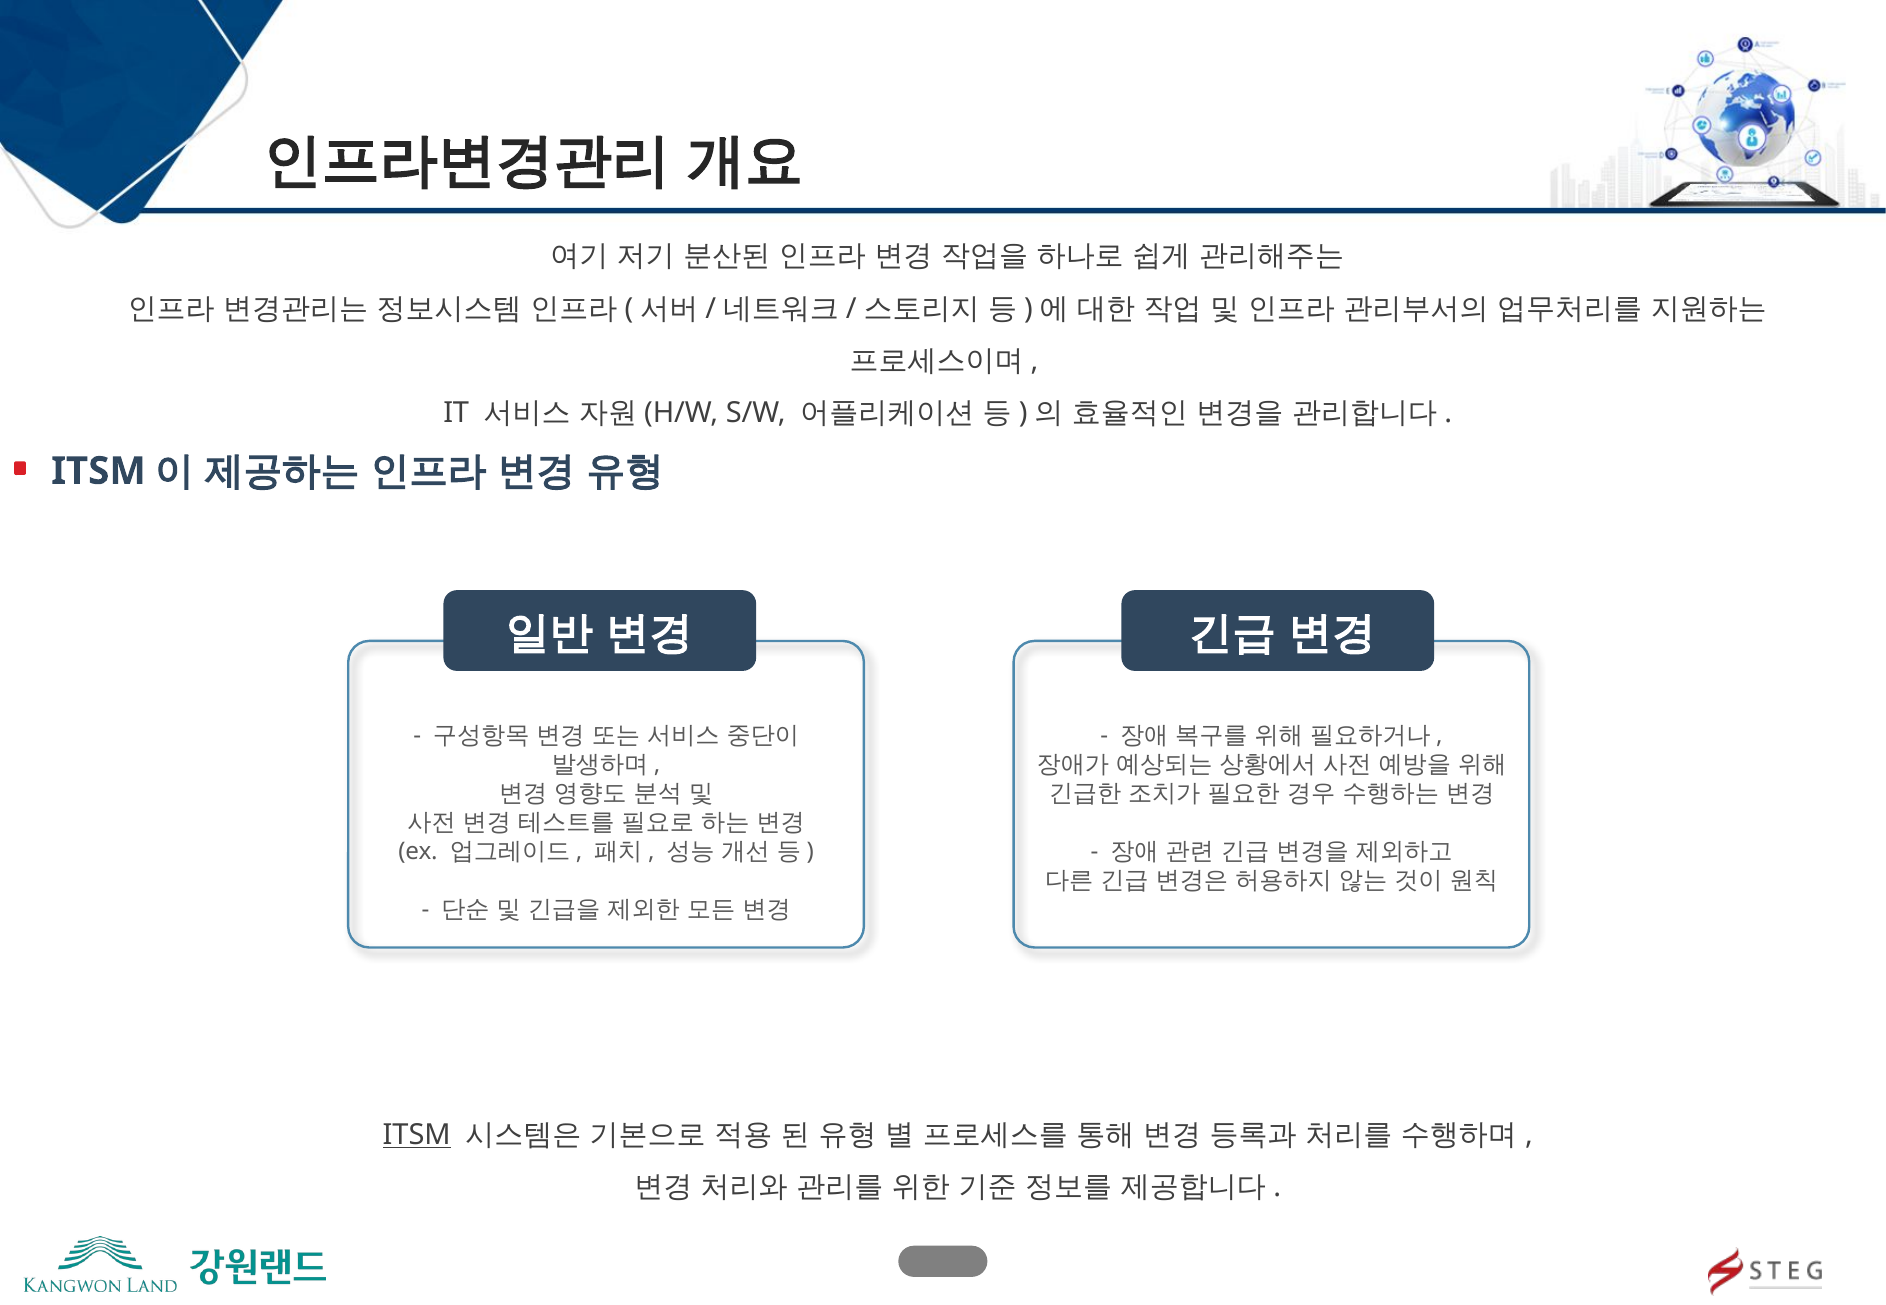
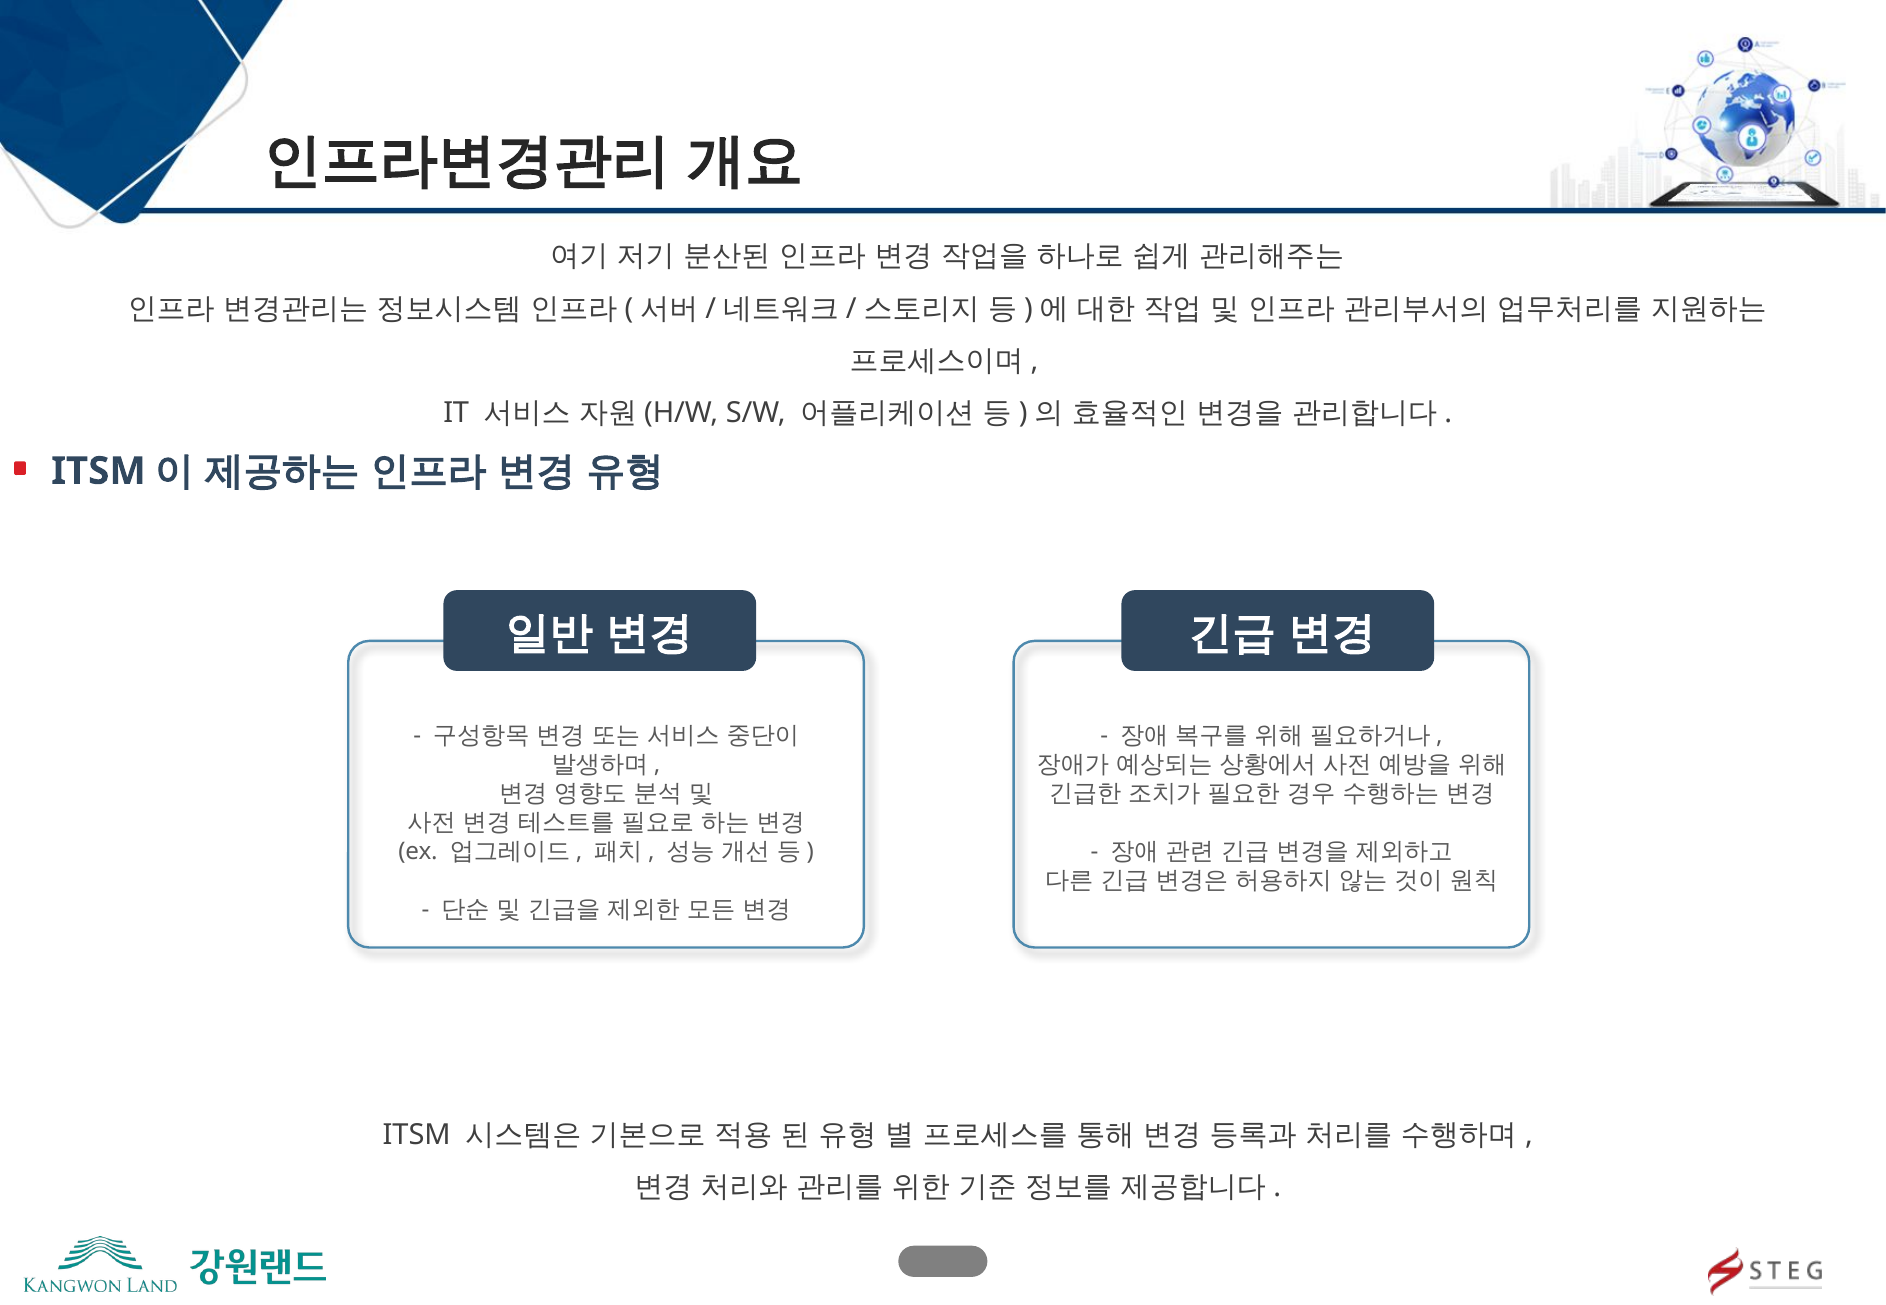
ITSM underline: present -> none (417, 1136)
